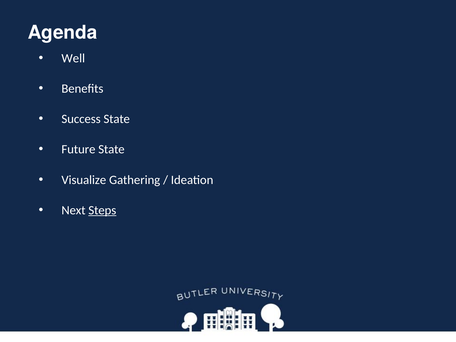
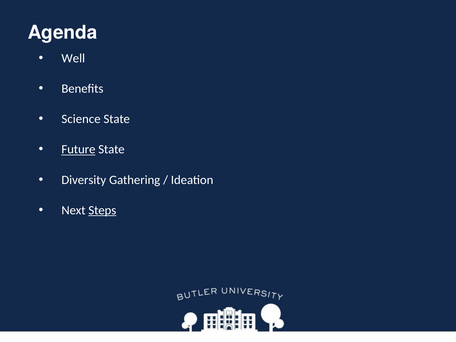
Success: Success -> Science (81, 119)
Future underline: none -> present (78, 149)
Visualize: Visualize -> Diversity (84, 180)
